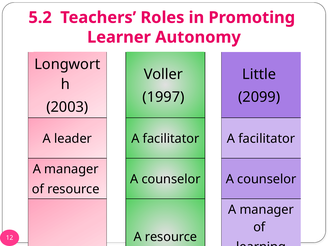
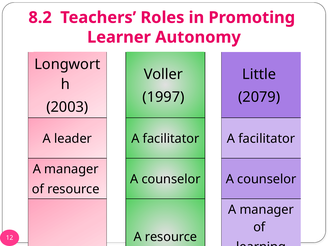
5.2: 5.2 -> 8.2 (40, 18)
2099: 2099 -> 2079 (259, 97)
